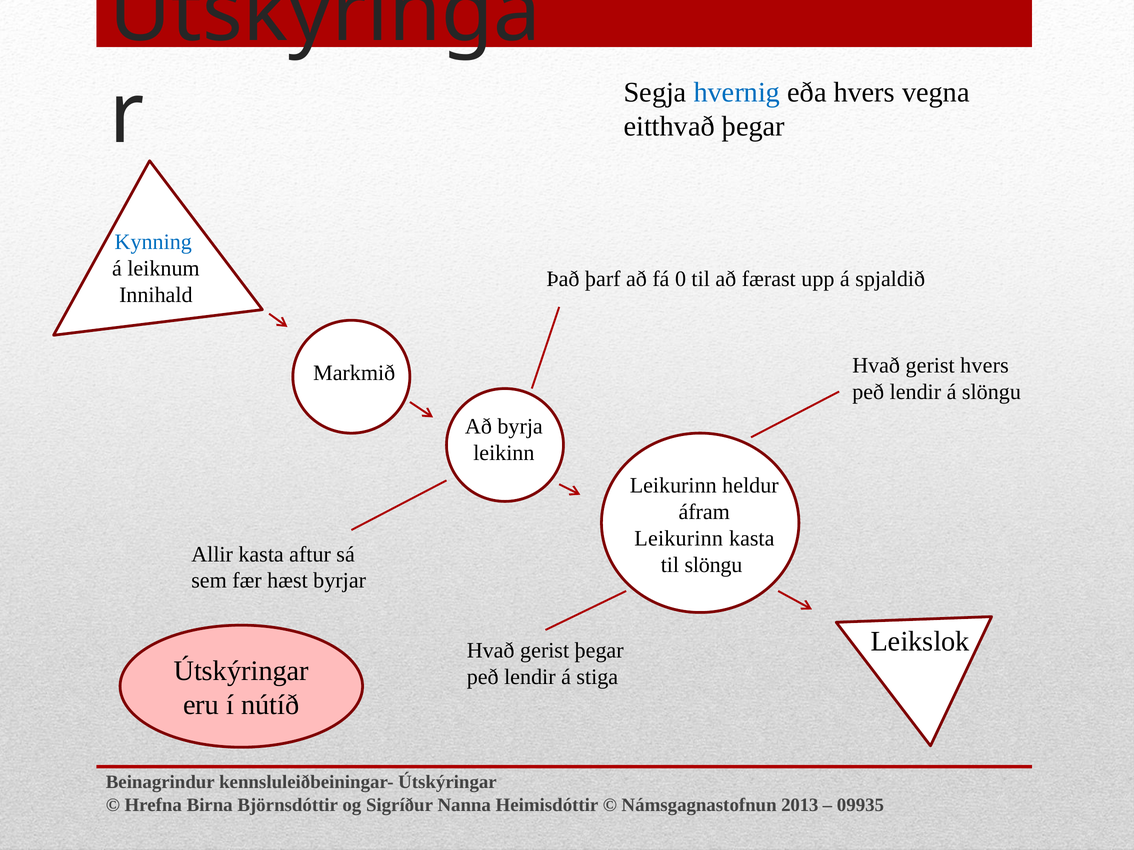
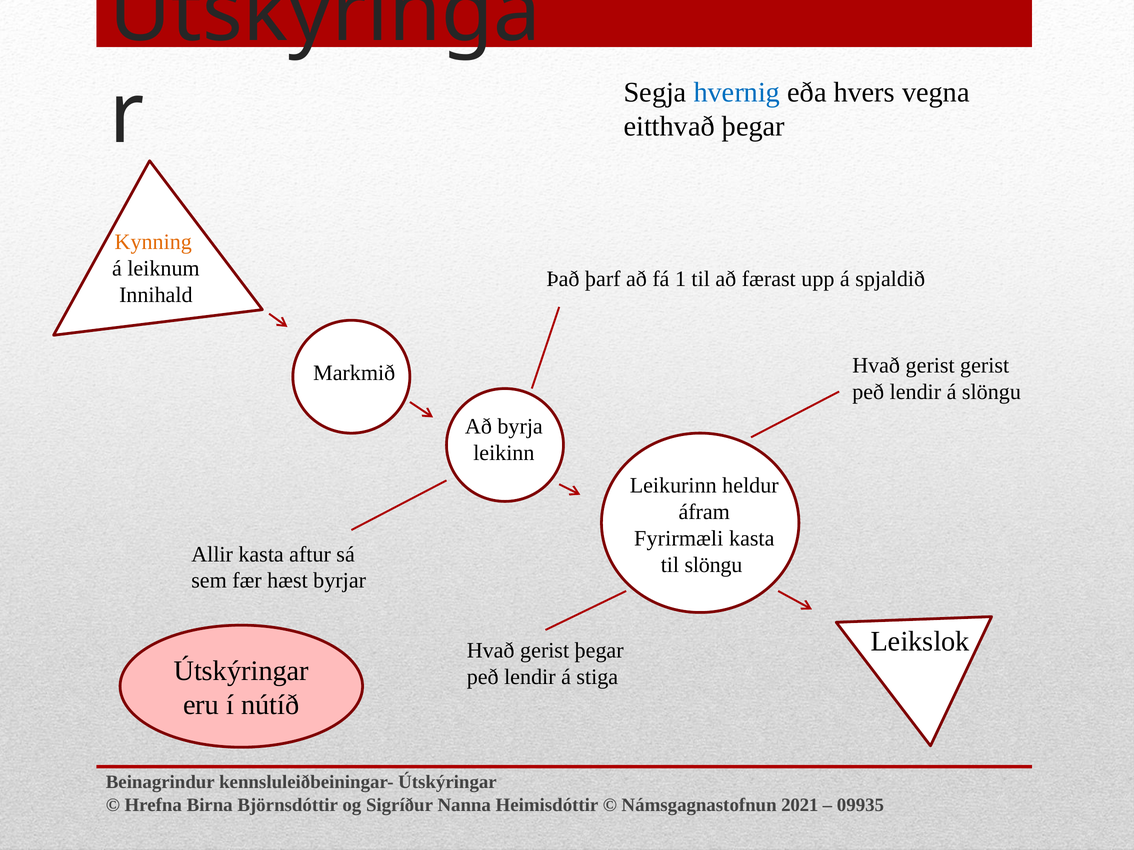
Kynning colour: blue -> orange (153, 242)
0: 0 -> 1 (681, 279)
gerist hvers: hvers -> gerist (985, 366)
Leikurinn: Leikurinn -> Fyrirmæli (679, 539)
2013: 2013 -> 2021 (800, 805)
